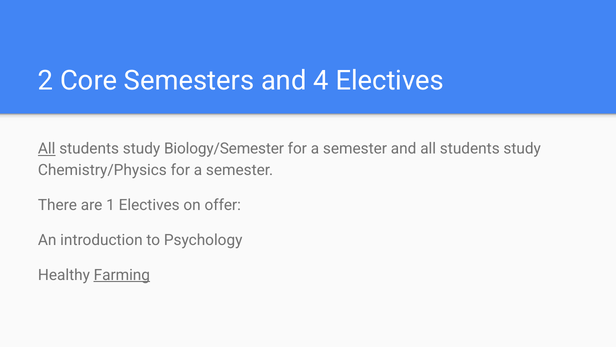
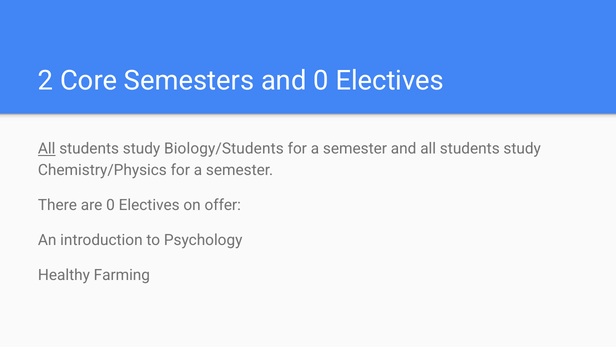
and 4: 4 -> 0 (321, 81)
Biology/Semester: Biology/Semester -> Biology/Students (224, 149)
are 1: 1 -> 0 (111, 205)
Farming underline: present -> none (122, 275)
